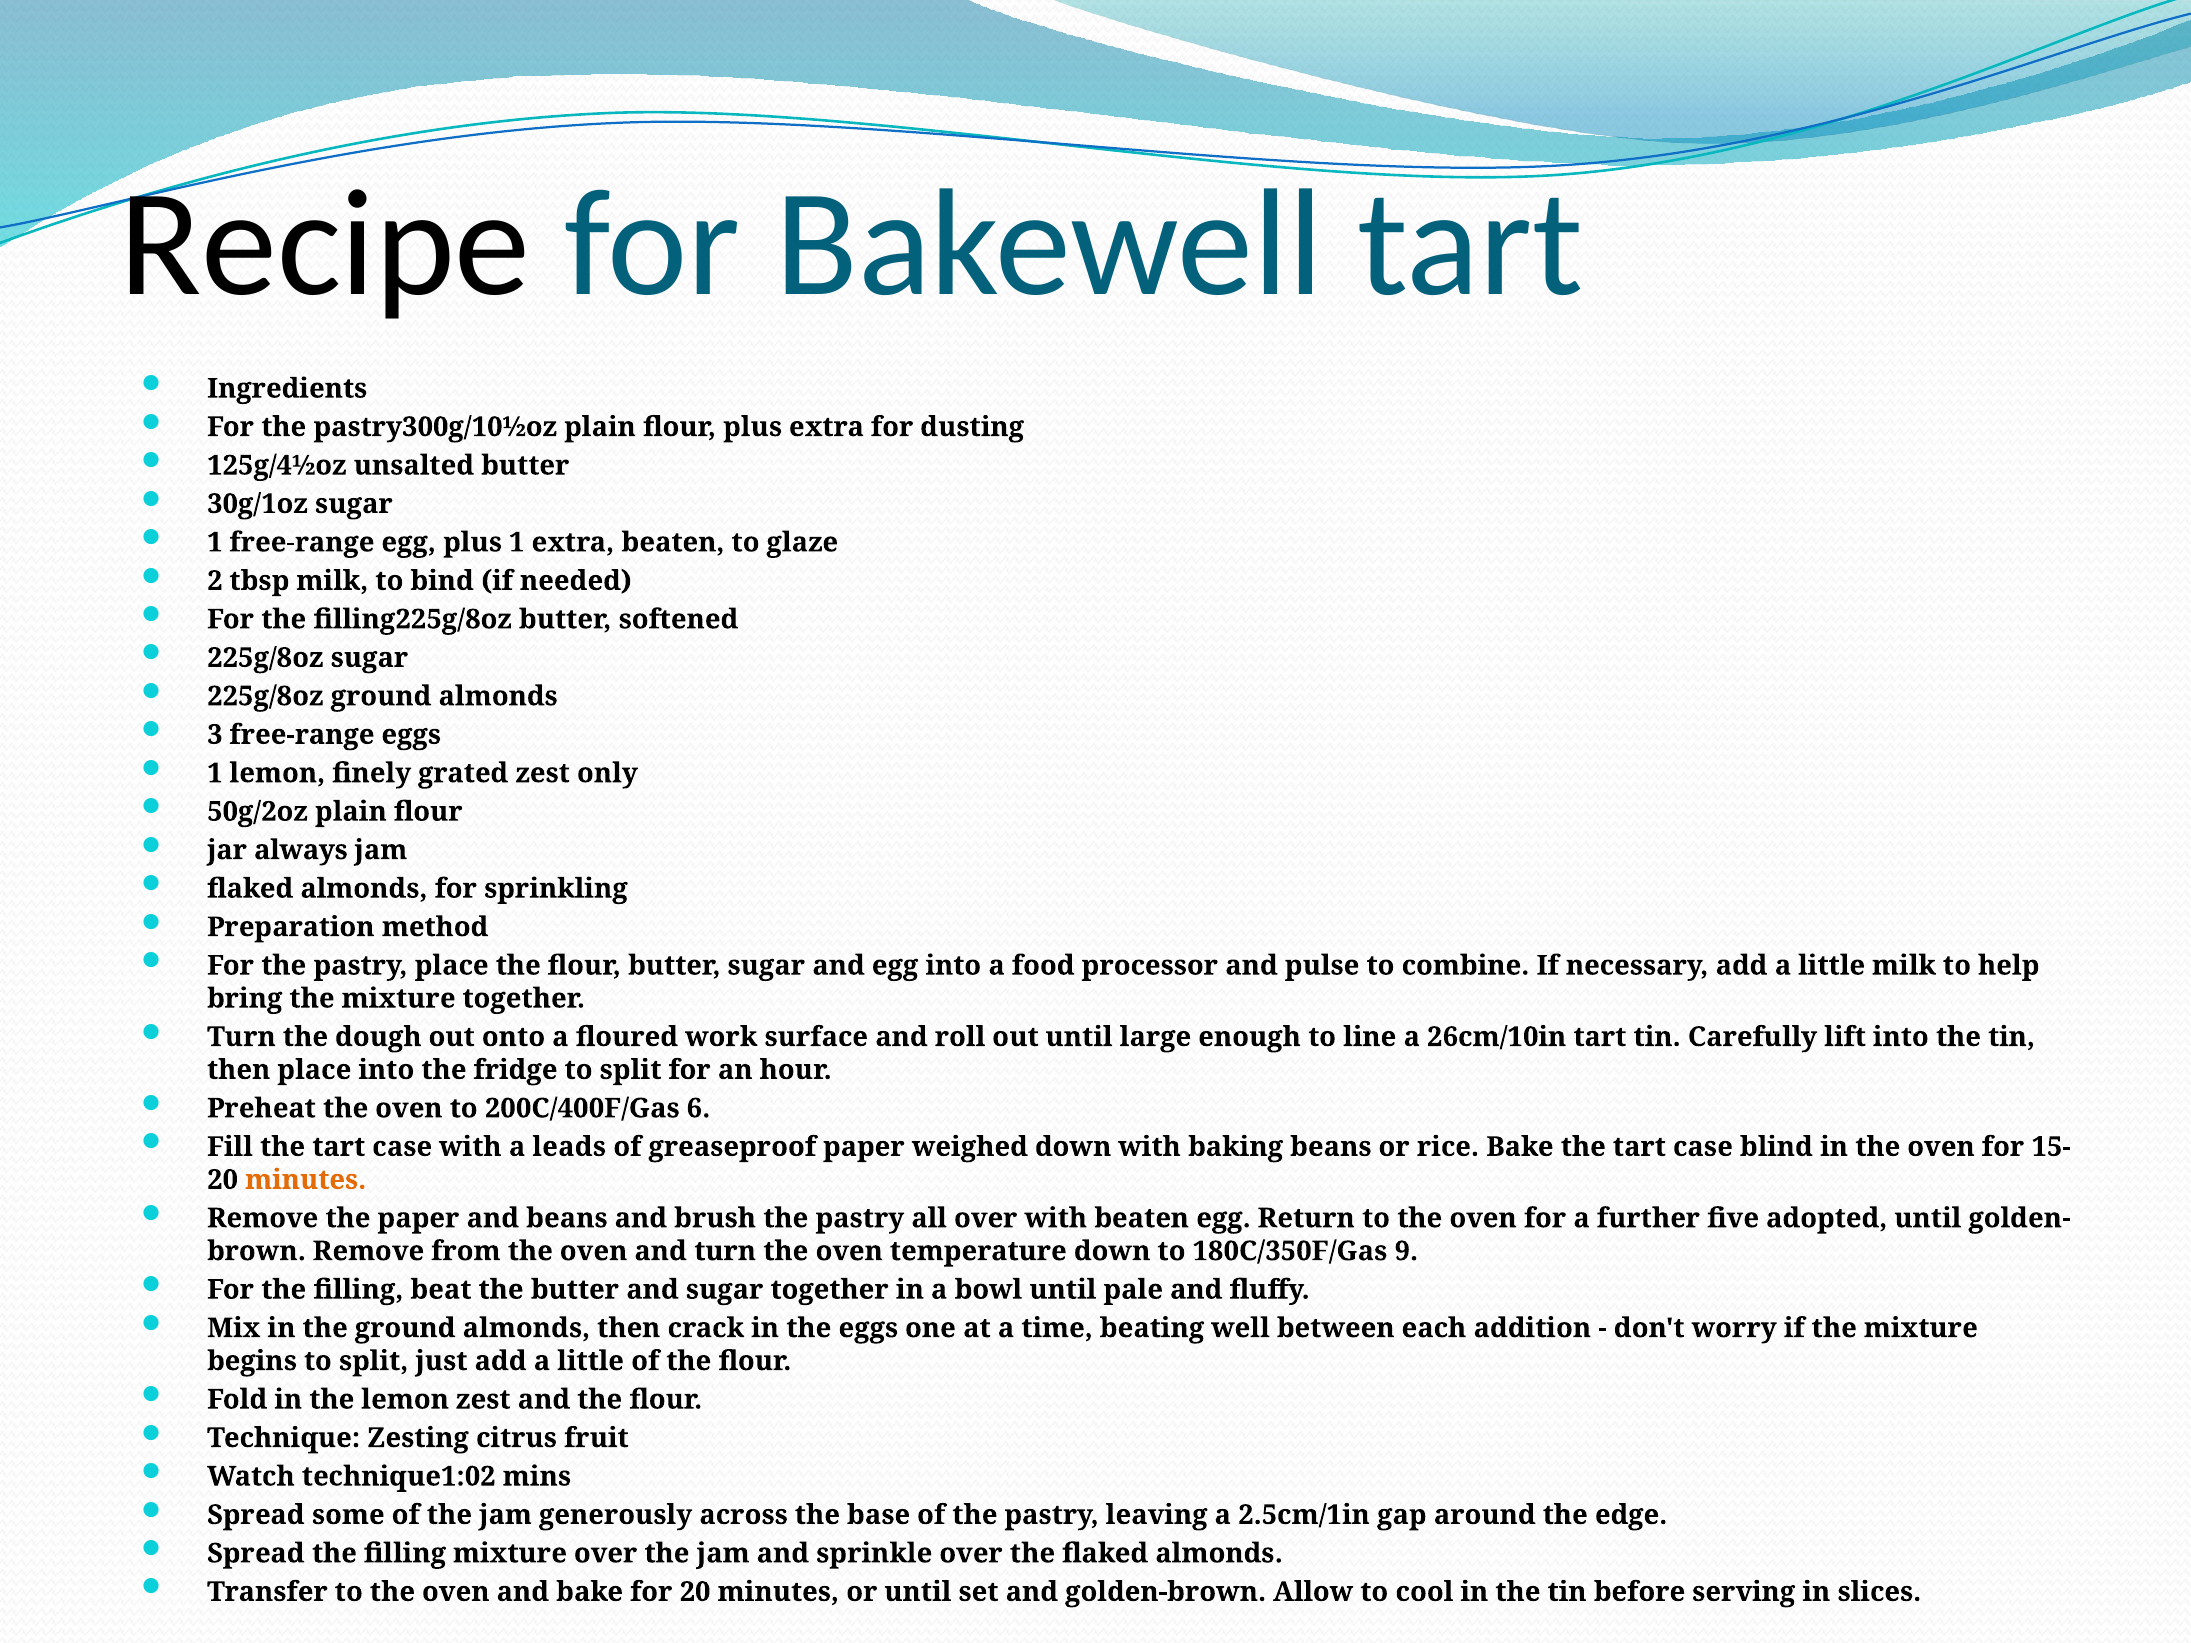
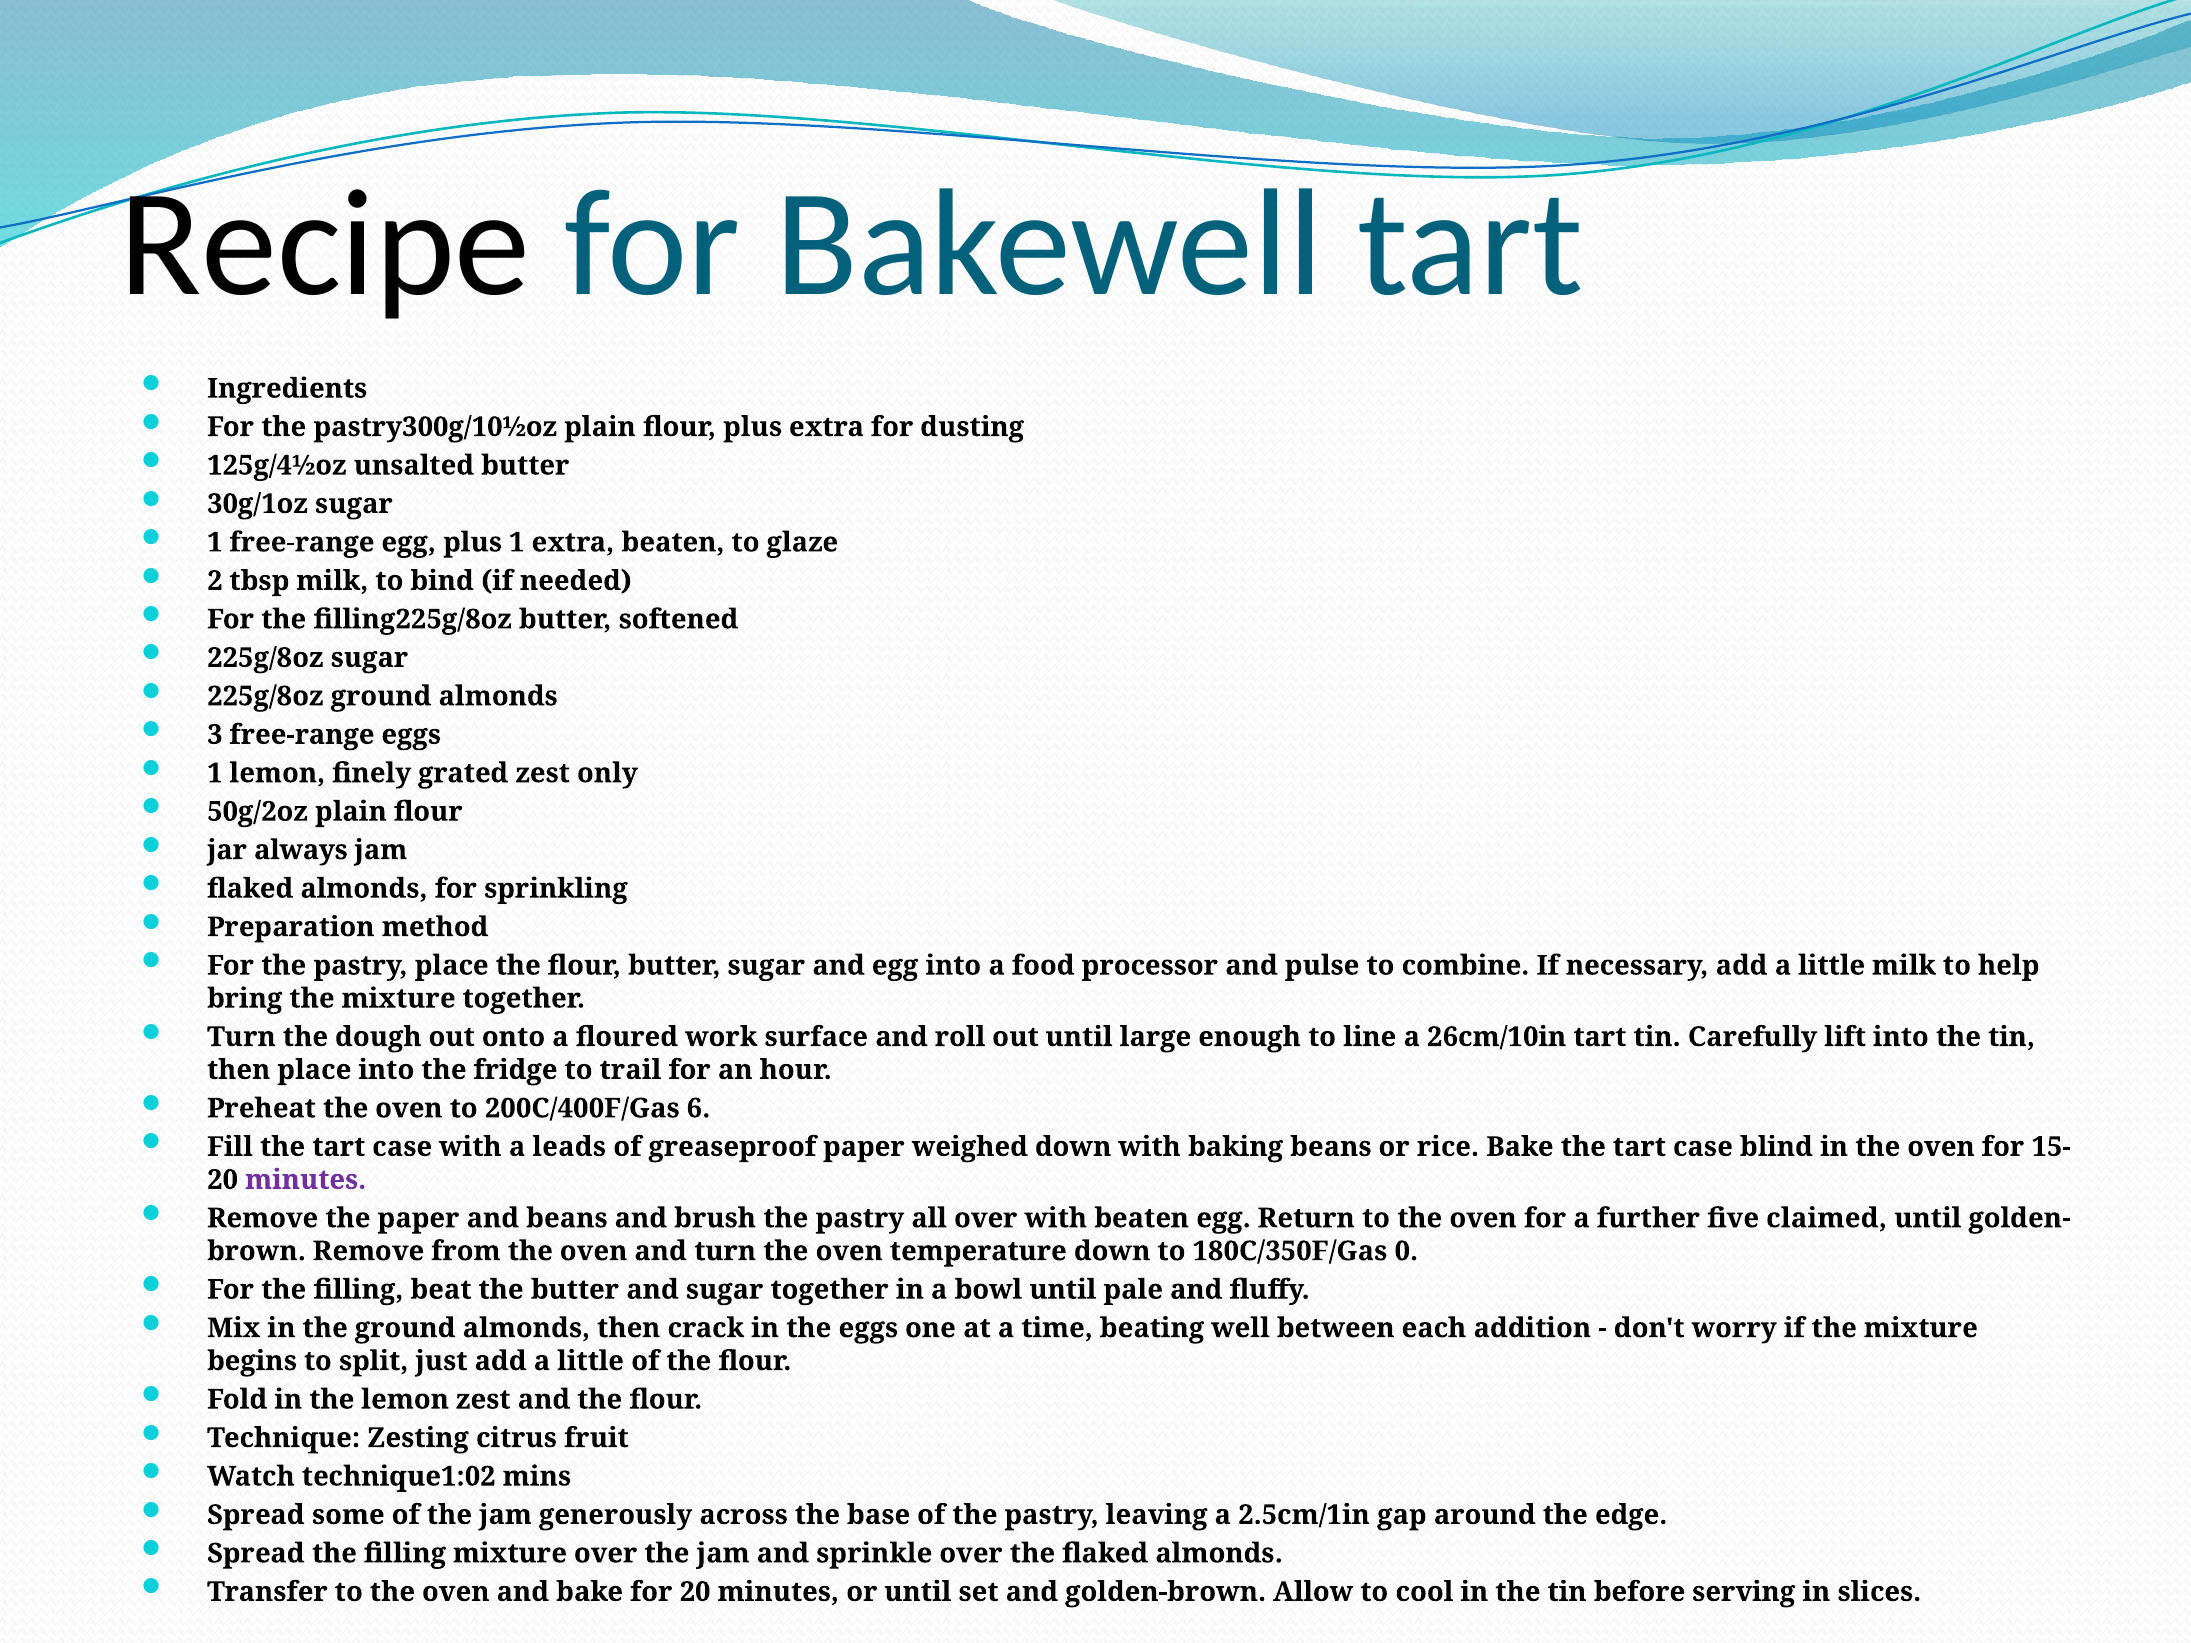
fridge to split: split -> trail (630, 1070)
minutes colour: orange -> purple (306, 1180)
adopted: adopted -> claimed (1827, 1218)
9: 9 -> 0 (1406, 1251)
